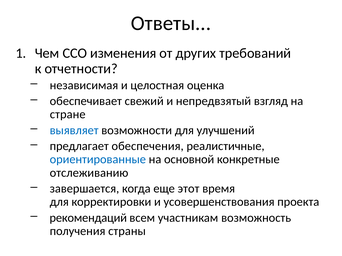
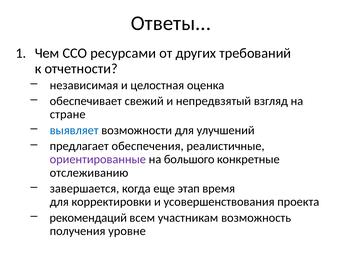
изменения: изменения -> ресурсами (123, 53)
ориентированные colour: blue -> purple (98, 160)
основной: основной -> большого (189, 160)
этот: этот -> этап (189, 189)
страны: страны -> уровне (127, 231)
